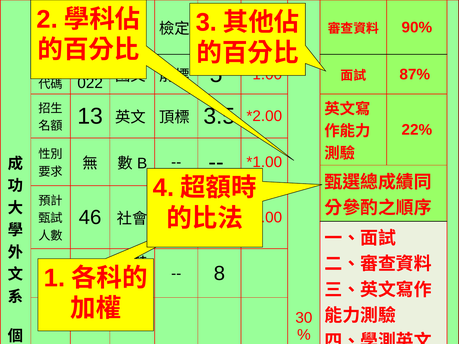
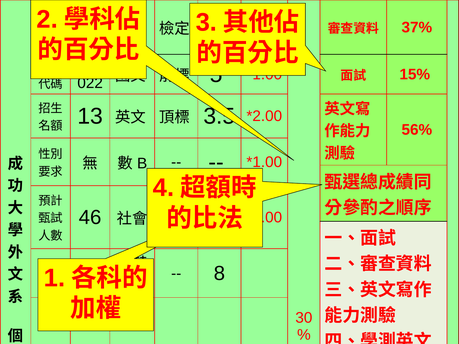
90%: 90% -> 37% (417, 27)
87%: 87% -> 15% (415, 75)
22%: 22% -> 56% (417, 130)
